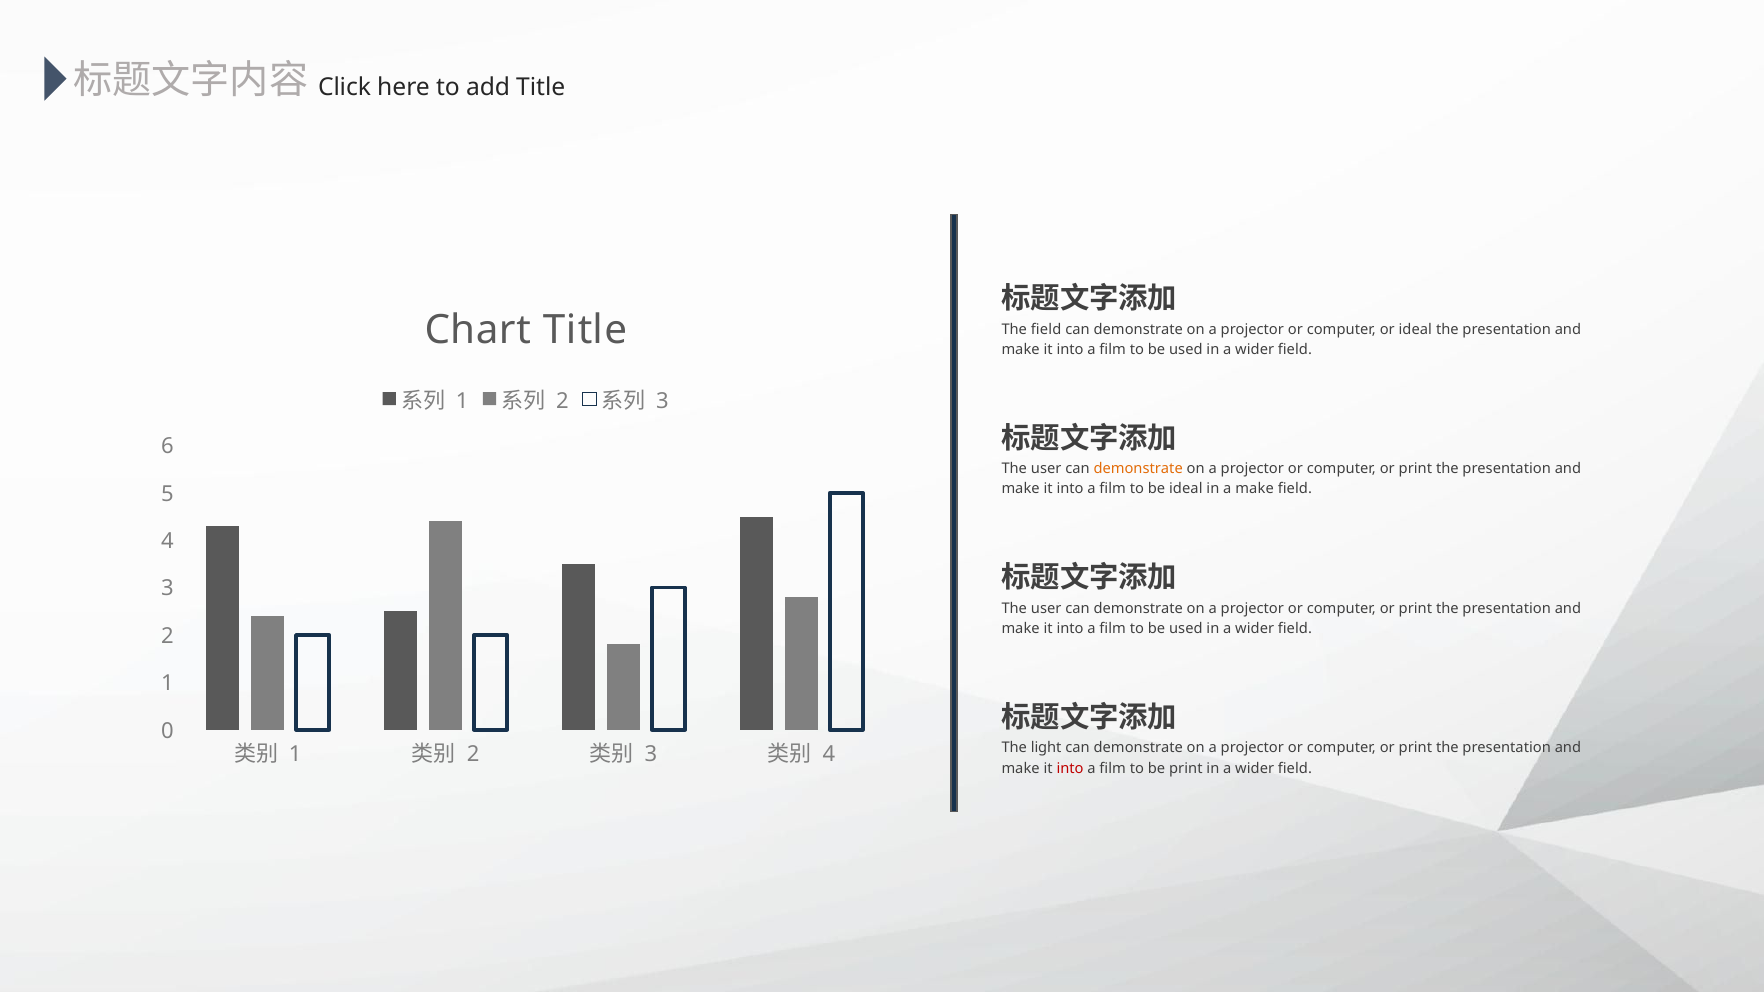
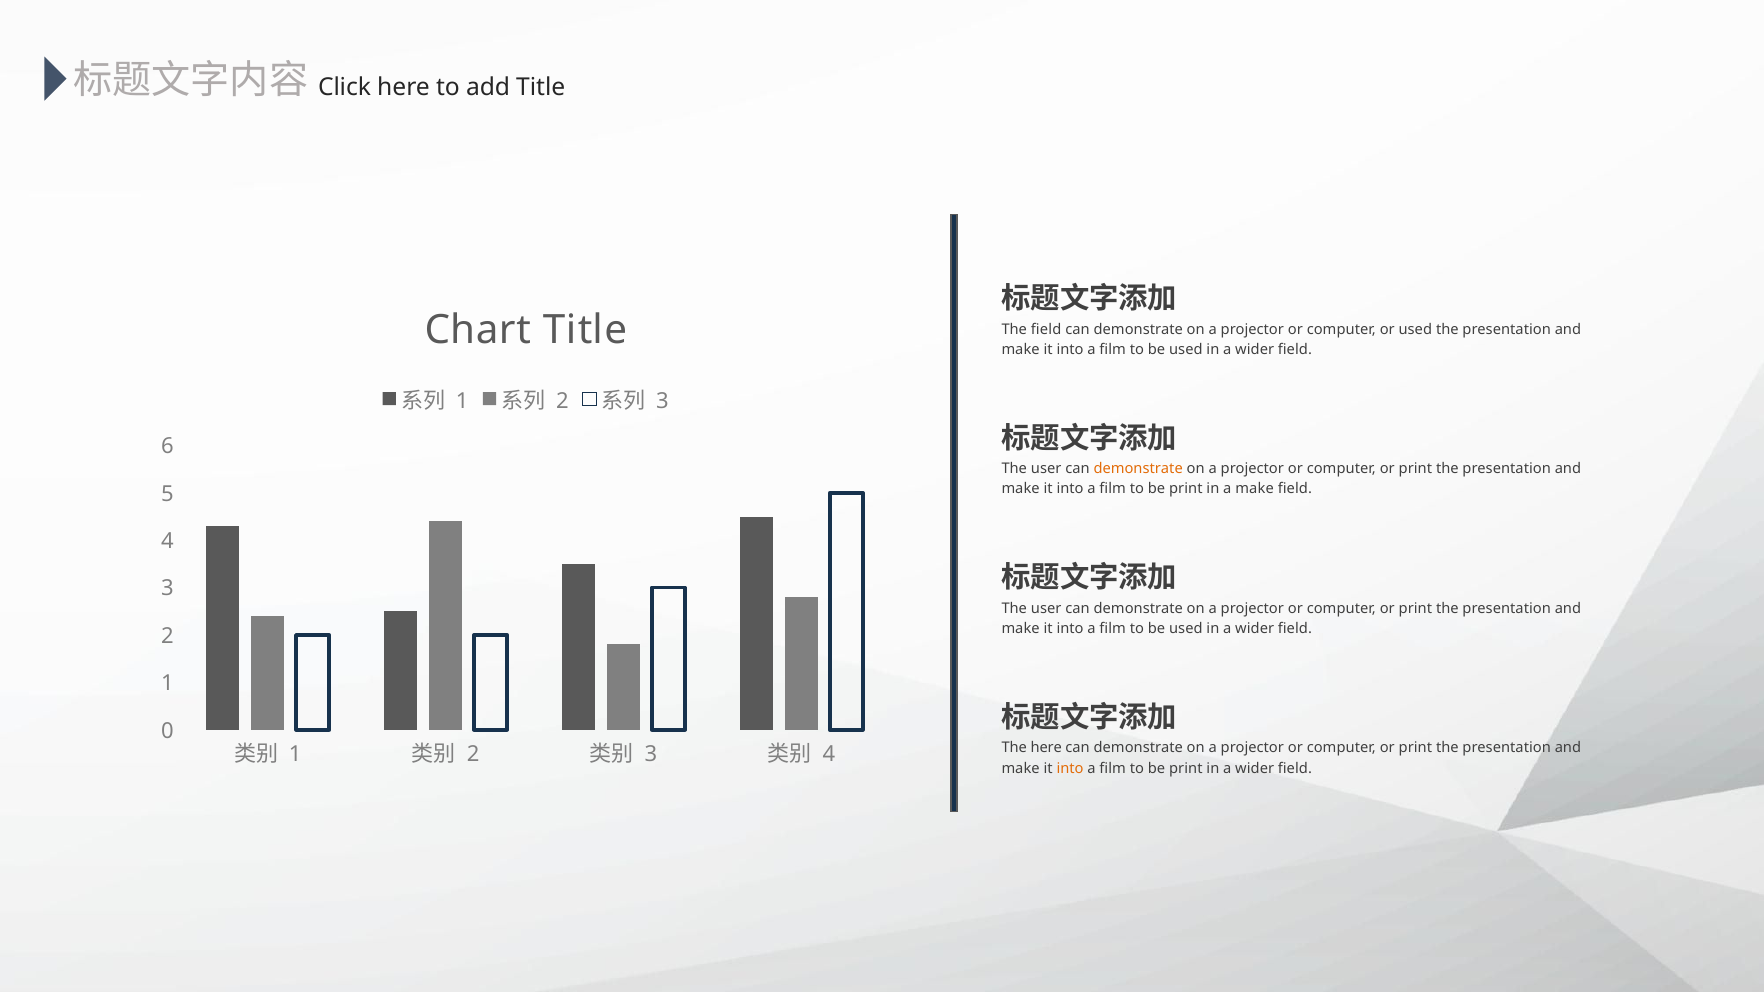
or ideal: ideal -> used (1415, 329)
ideal: ideal -> print (1186, 489)
The light: light -> here (1046, 748)
into colour: red -> orange (1070, 768)
